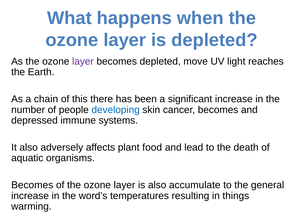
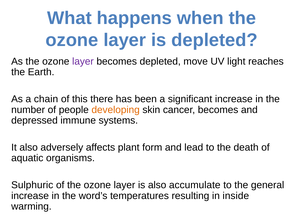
developing colour: blue -> orange (116, 110)
food: food -> form (152, 148)
Becomes: Becomes -> Sulphuric (32, 185)
things: things -> inside (236, 196)
